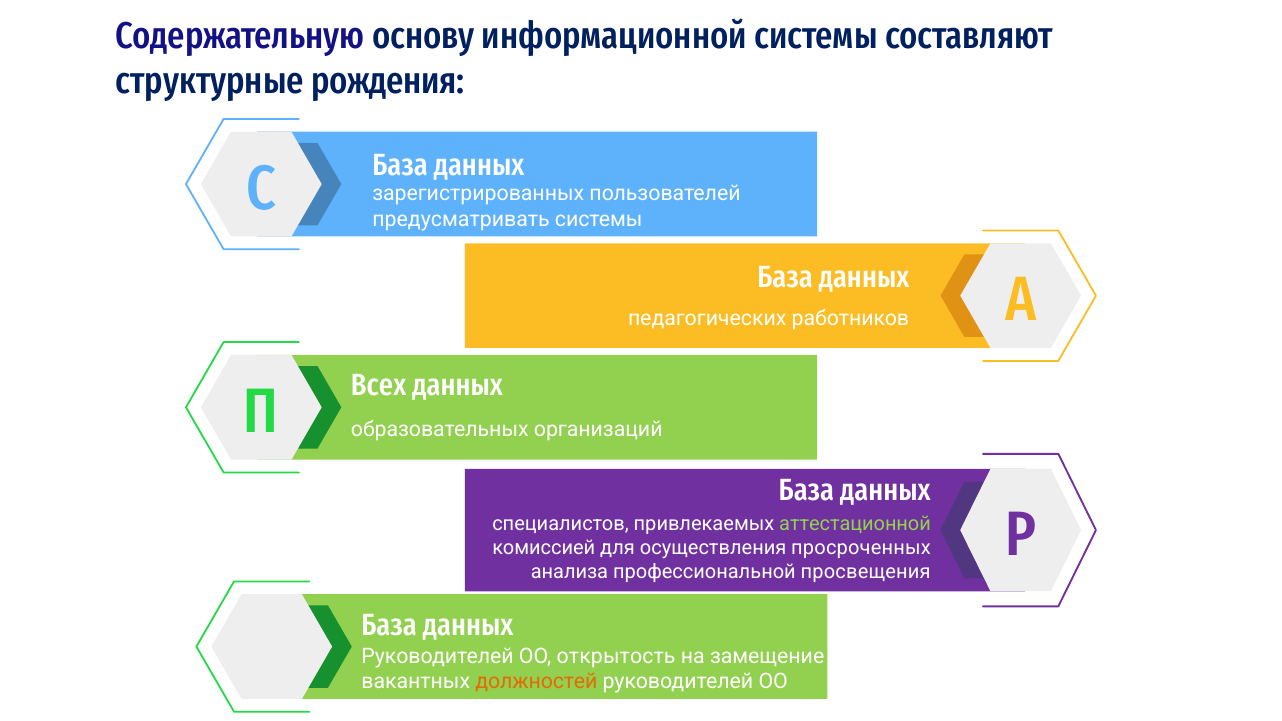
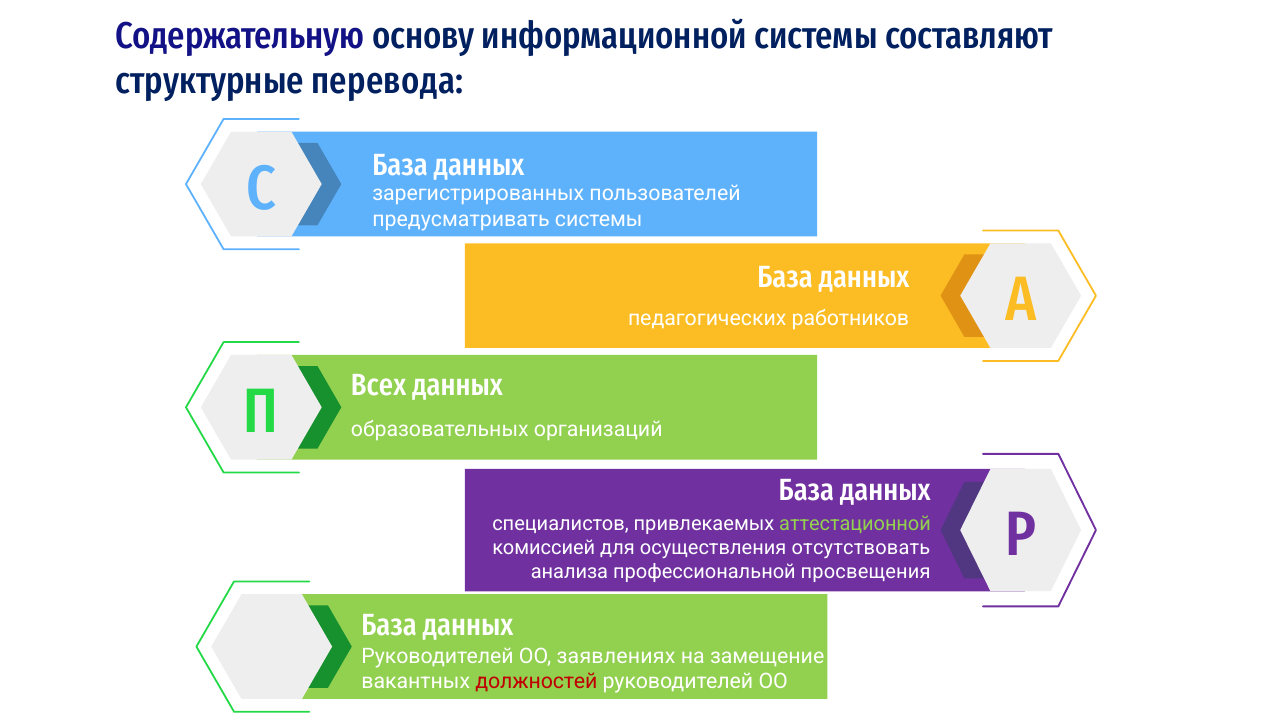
рождения: рождения -> перевода (387, 81)
просроченных: просроченных -> отсутствовать (861, 548)
открытость: открытость -> заявлениях (616, 656)
должностей colour: orange -> red (536, 682)
